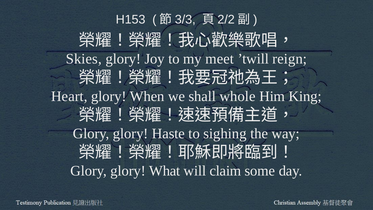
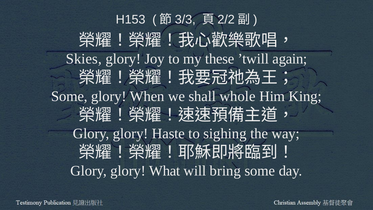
meet: meet -> these (220, 59)
reign: reign -> again (290, 59)
Heart: Heart -> Some (69, 96)
claim: claim -> bring (225, 171)
